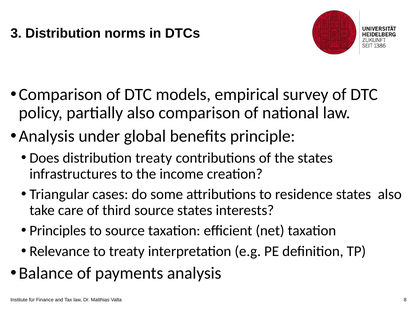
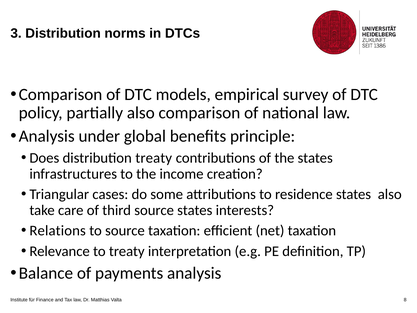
Principles: Principles -> Relations (58, 231)
